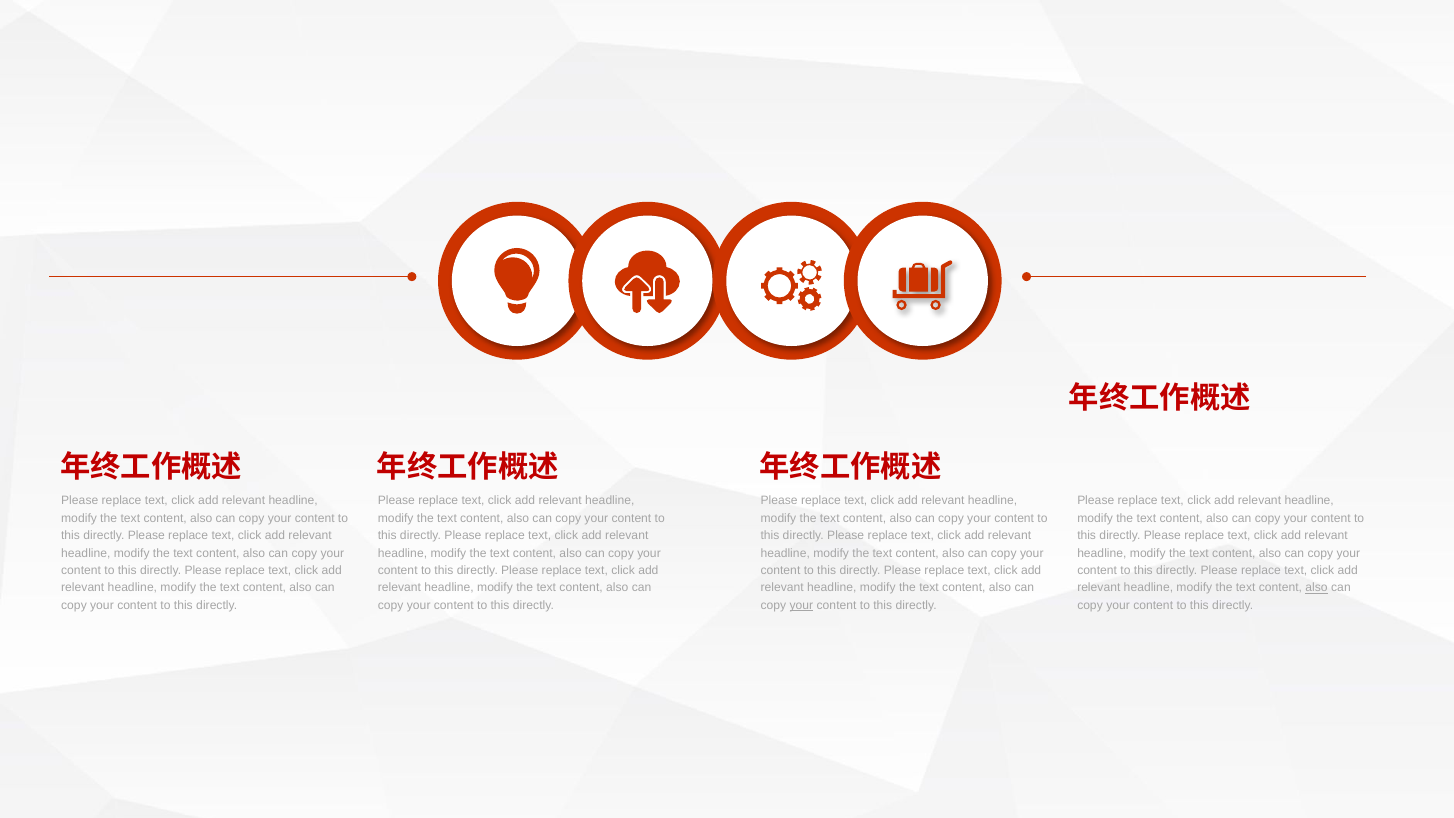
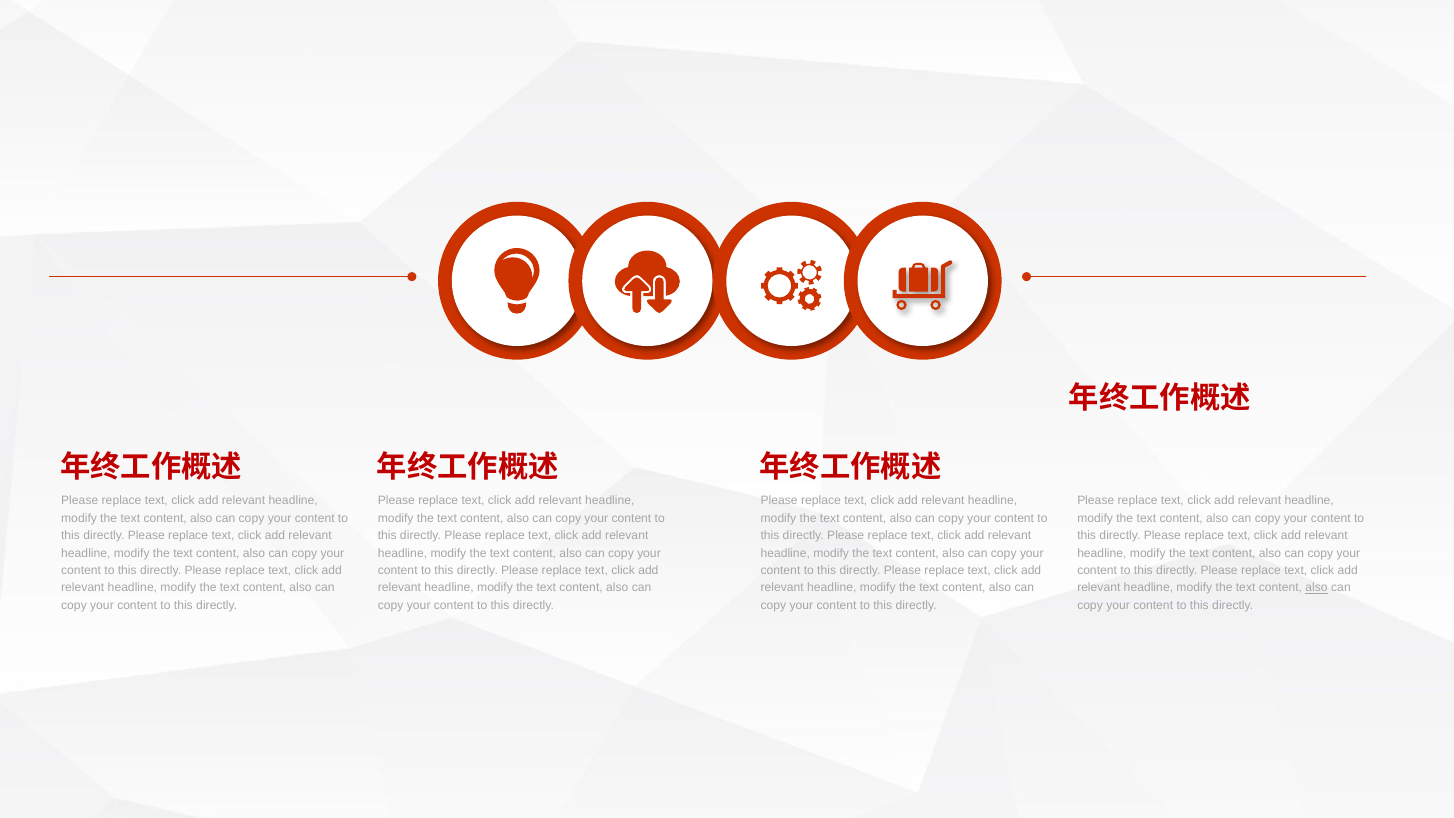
your underline: present -> none (801, 605)
